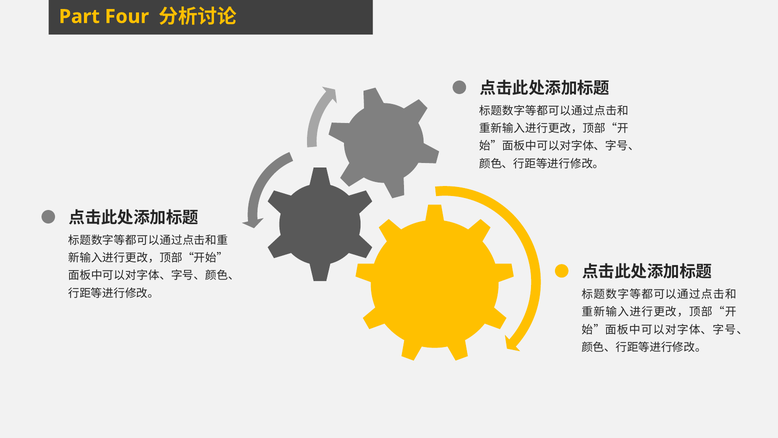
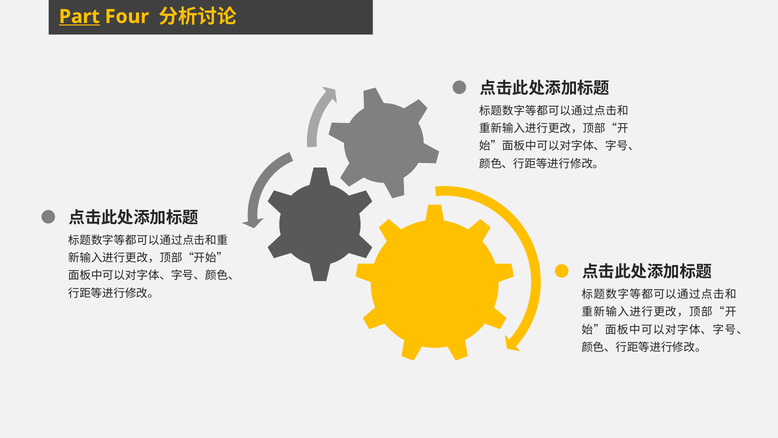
Part underline: none -> present (79, 17)
